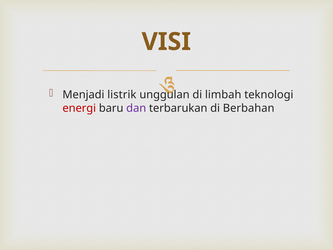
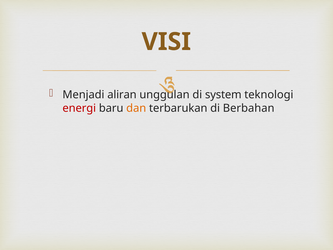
listrik: listrik -> aliran (122, 95)
limbah: limbah -> system (223, 95)
dan colour: purple -> orange (136, 108)
